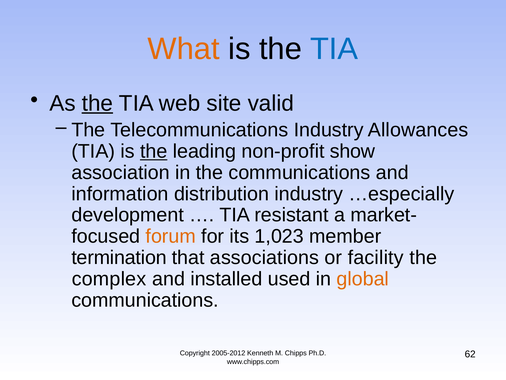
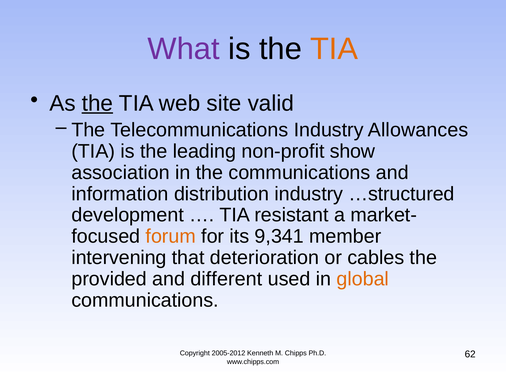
What colour: orange -> purple (184, 49)
TIA colour: blue -> orange (334, 49)
the underline: present -> none (154, 151)
…especially: …especially -> …structured (402, 194)
1,023: 1,023 -> 9,341 (279, 236)
termination: termination -> intervening (119, 257)
associations: associations -> deterioration (265, 257)
facility: facility -> cables (376, 257)
complex: complex -> provided (109, 279)
installed: installed -> different (226, 279)
